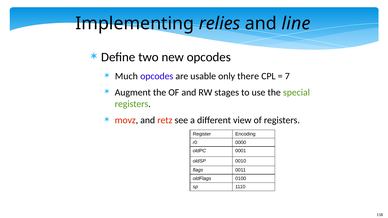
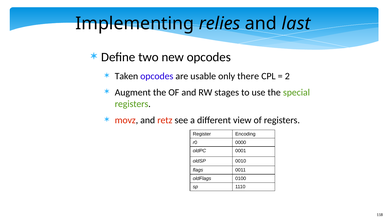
line: line -> last (296, 23)
Much: Much -> Taken (126, 76)
7: 7 -> 2 (287, 76)
